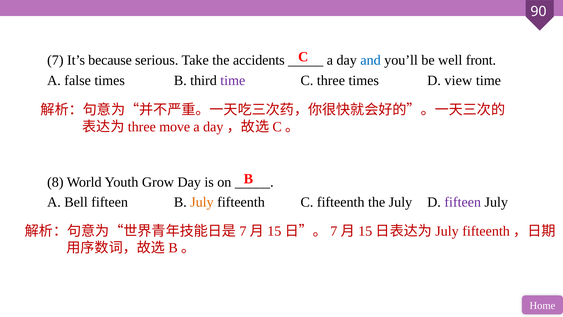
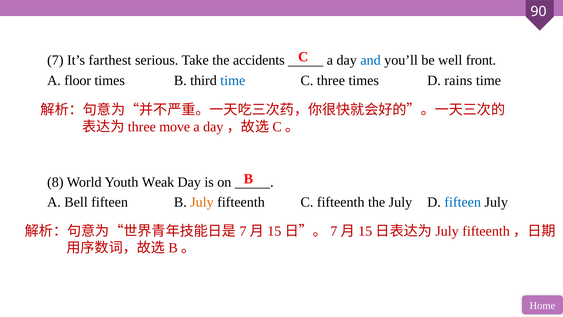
because: because -> farthest (110, 60)
false: false -> floor (78, 81)
time colour: purple -> blue (233, 81)
view: view -> rains (458, 81)
Grow: Grow -> Weak (158, 182)
fifteen colour: purple -> blue (463, 202)
